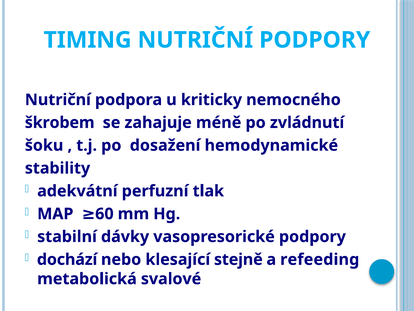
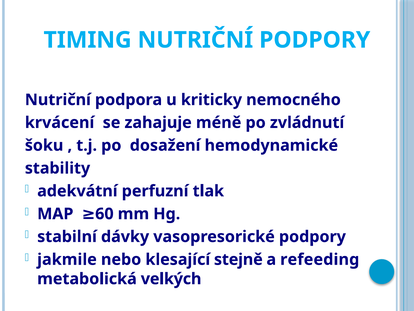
škrobem: škrobem -> krvácení (60, 122)
dochází: dochází -> jakmile (67, 259)
svalové: svalové -> velkých (171, 278)
